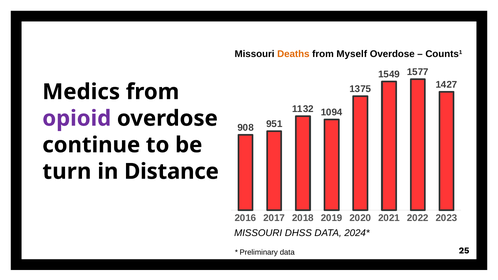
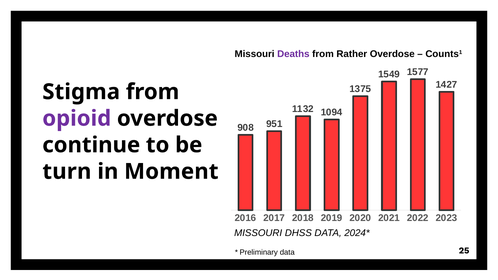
Deaths colour: orange -> purple (293, 54)
Myself: Myself -> Rather (352, 54)
Medics: Medics -> Stigma (81, 92)
Distance: Distance -> Moment (171, 172)
